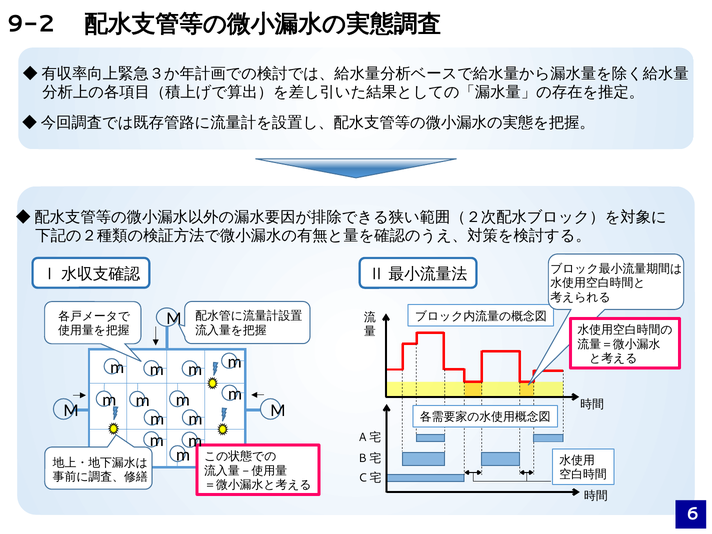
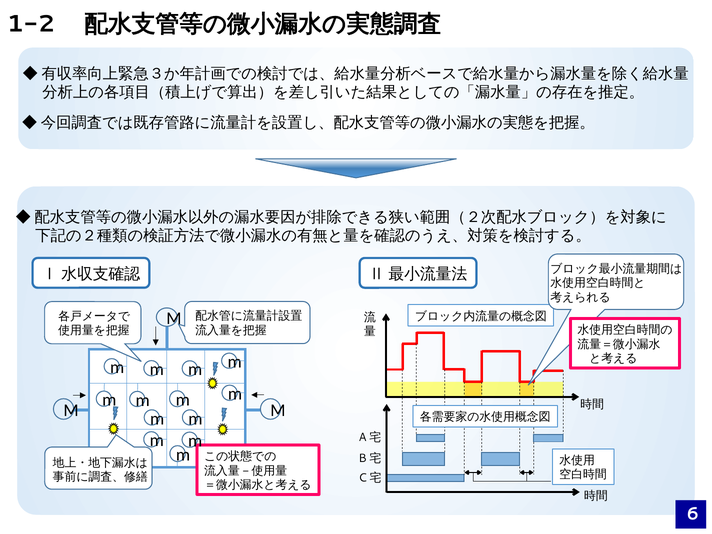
9-2: 9-2 -> 1-2 (31, 24)
